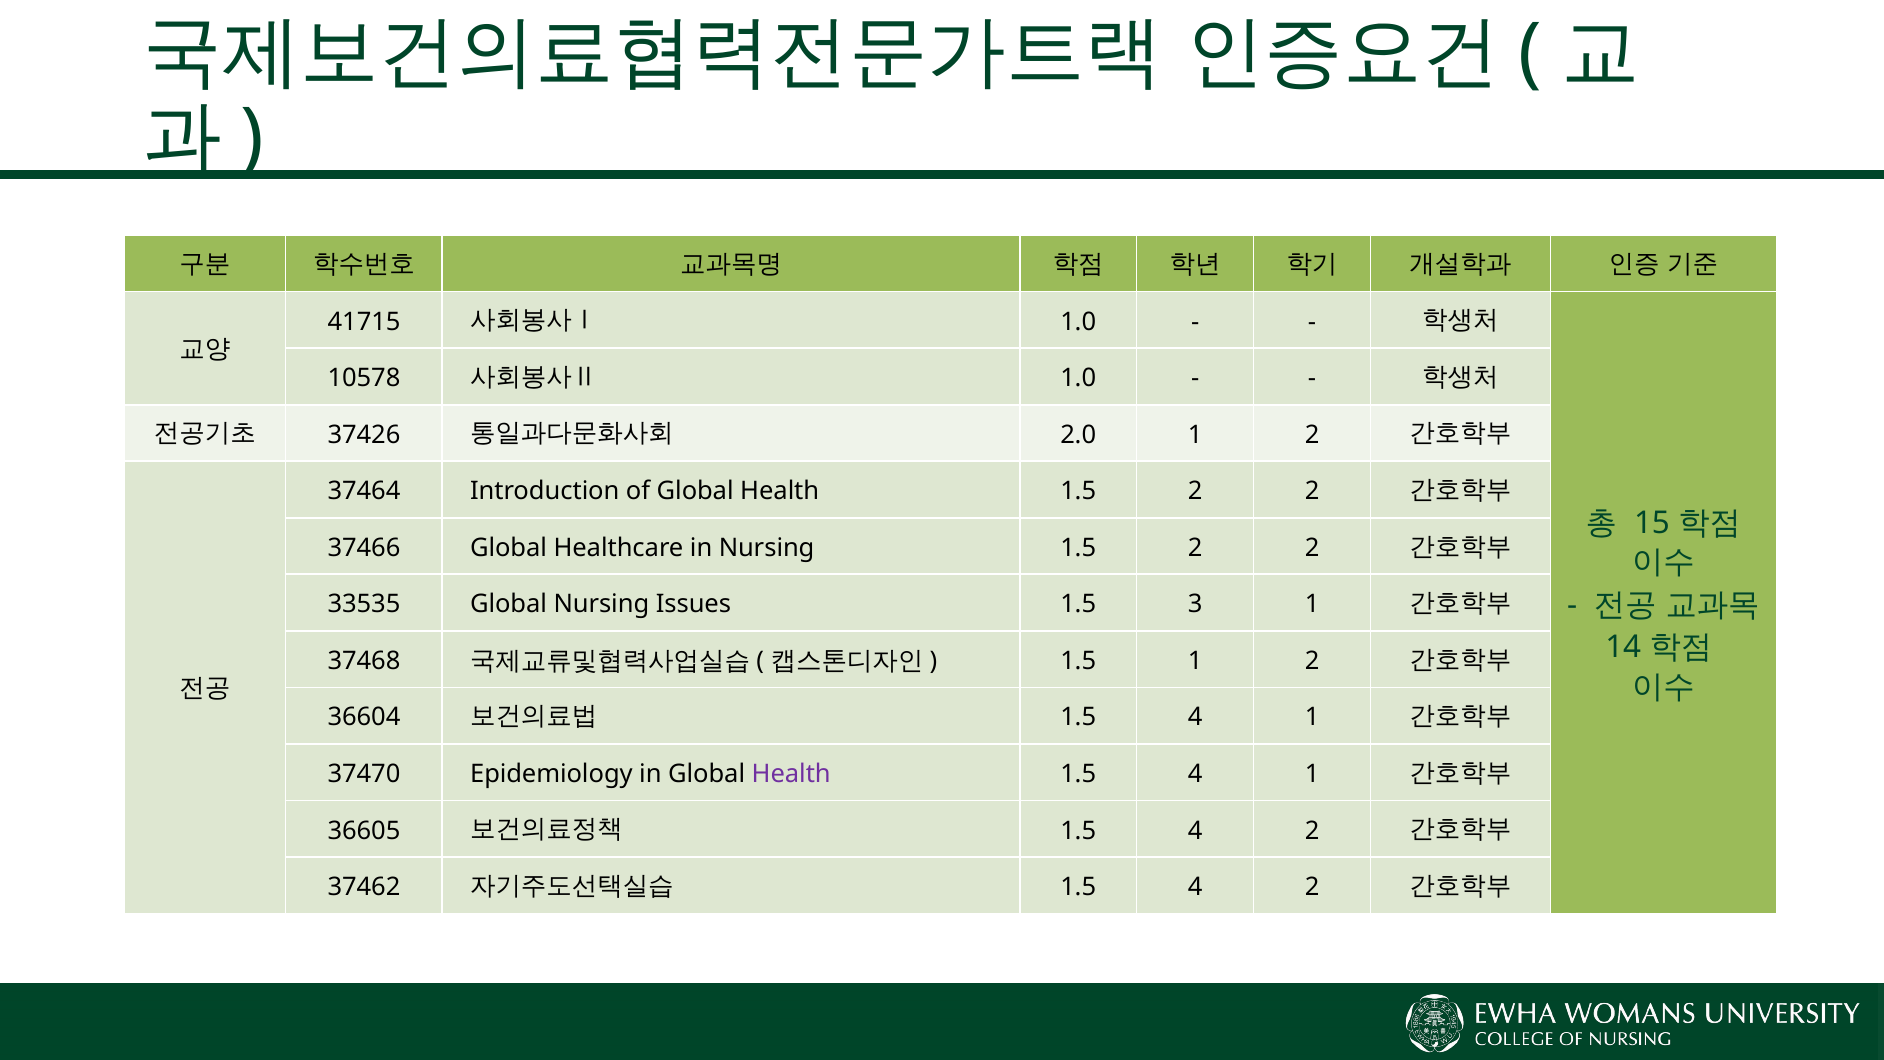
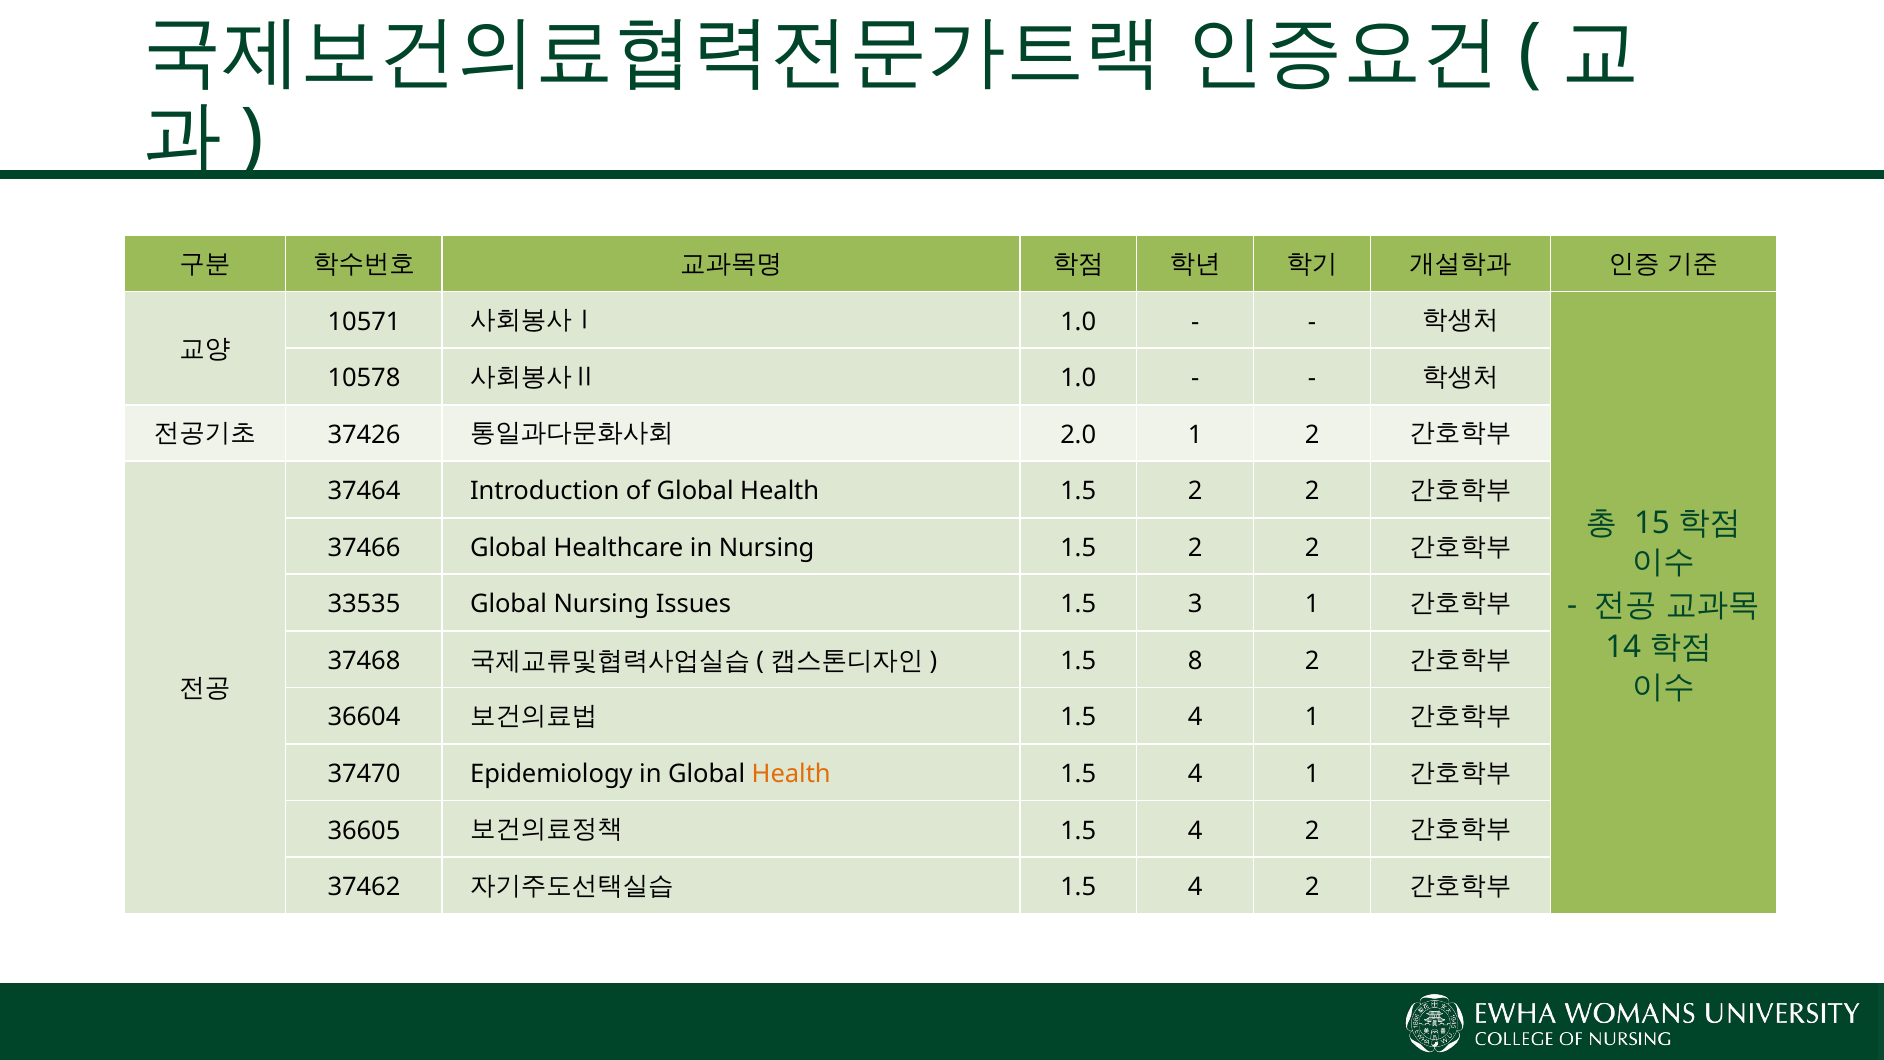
41715: 41715 -> 10571 (364, 322)
1.5 1: 1 -> 8 (1195, 661)
Health colour: purple -> orange (791, 774)
